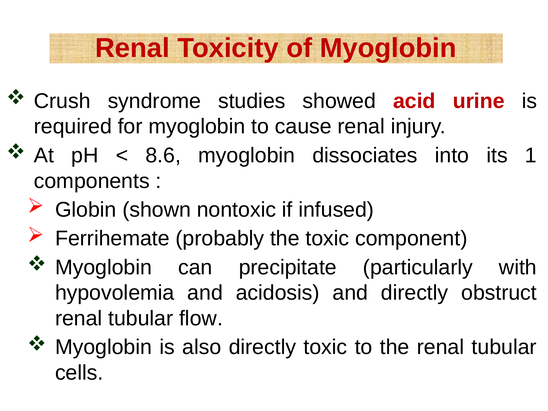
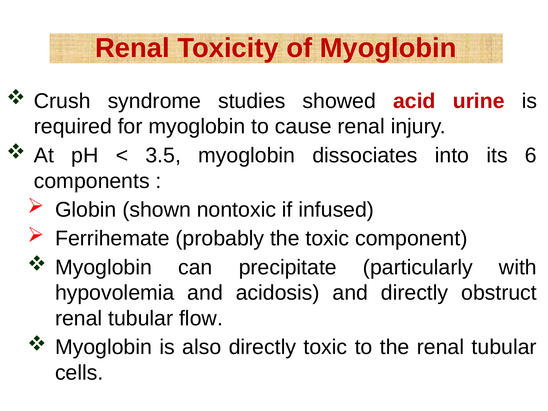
8.6: 8.6 -> 3.5 (163, 155)
1: 1 -> 6 (531, 155)
